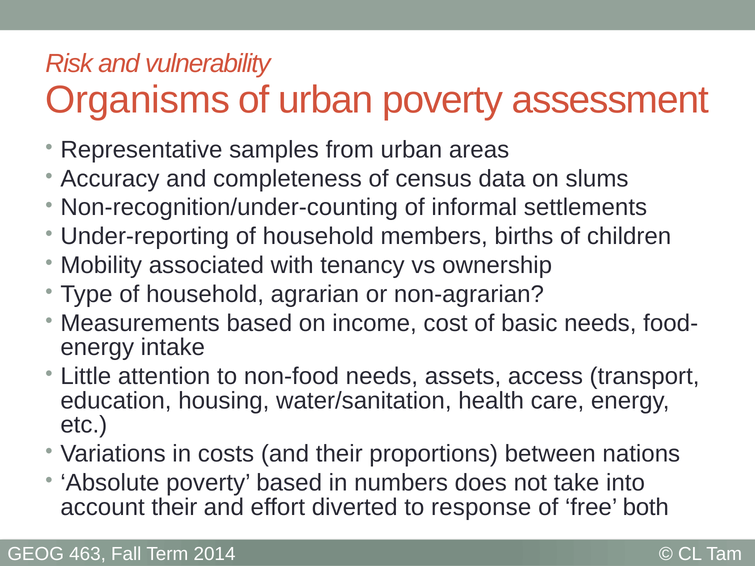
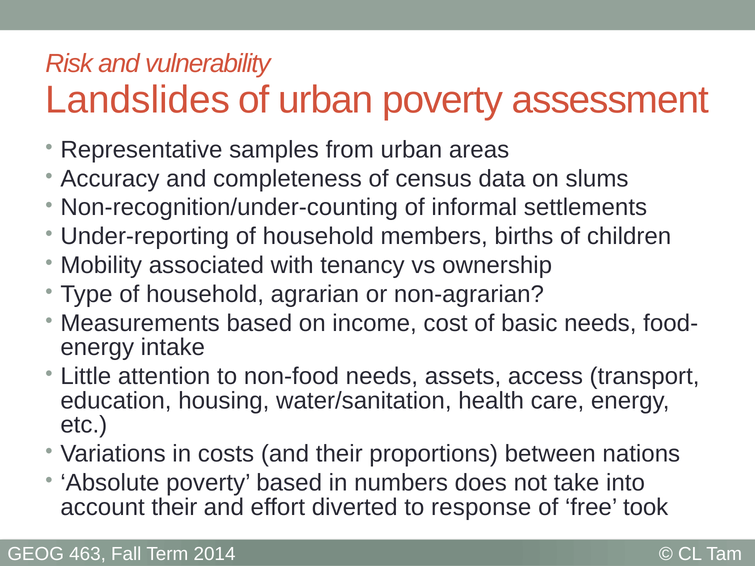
Organisms: Organisms -> Landslides (138, 100)
both: both -> took (646, 507)
